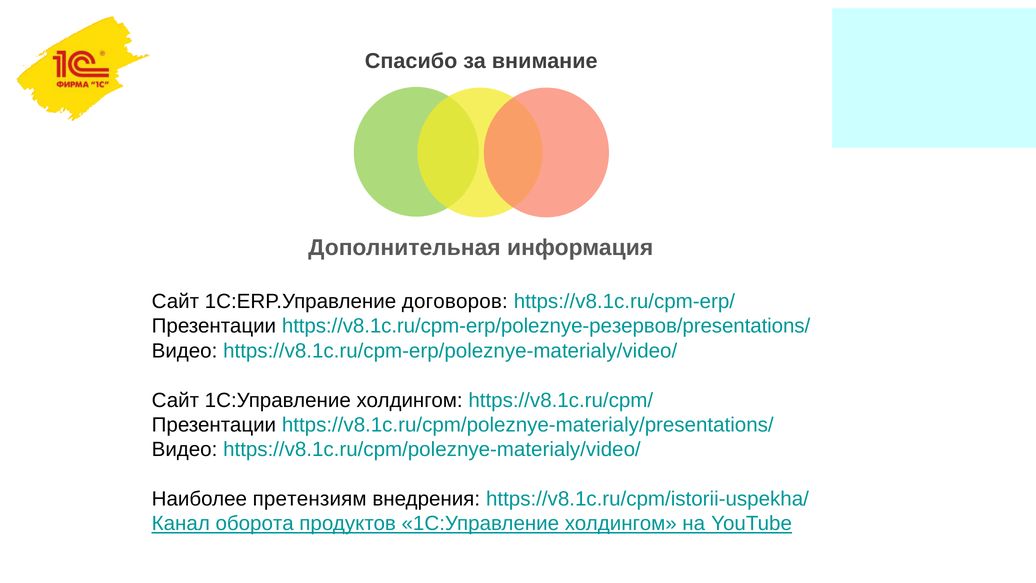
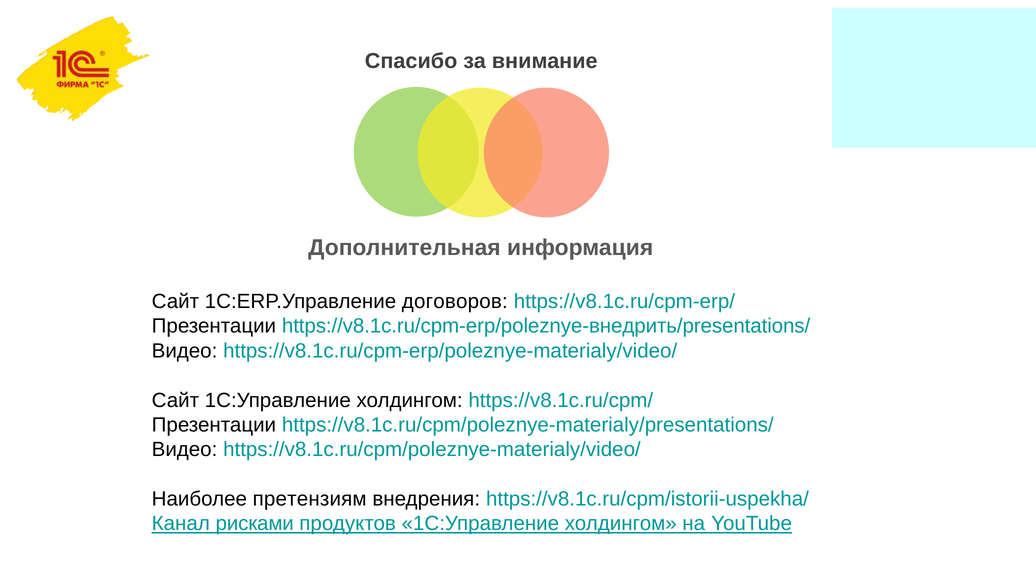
https://v8.1c.ru/cpm-erp/poleznye-резервов/presentations/: https://v8.1c.ru/cpm-erp/poleznye-резервов/presentations/ -> https://v8.1c.ru/cpm-erp/poleznye-внедрить/presentations/ (546, 326)
оборота: оборота -> рисками (255, 523)
